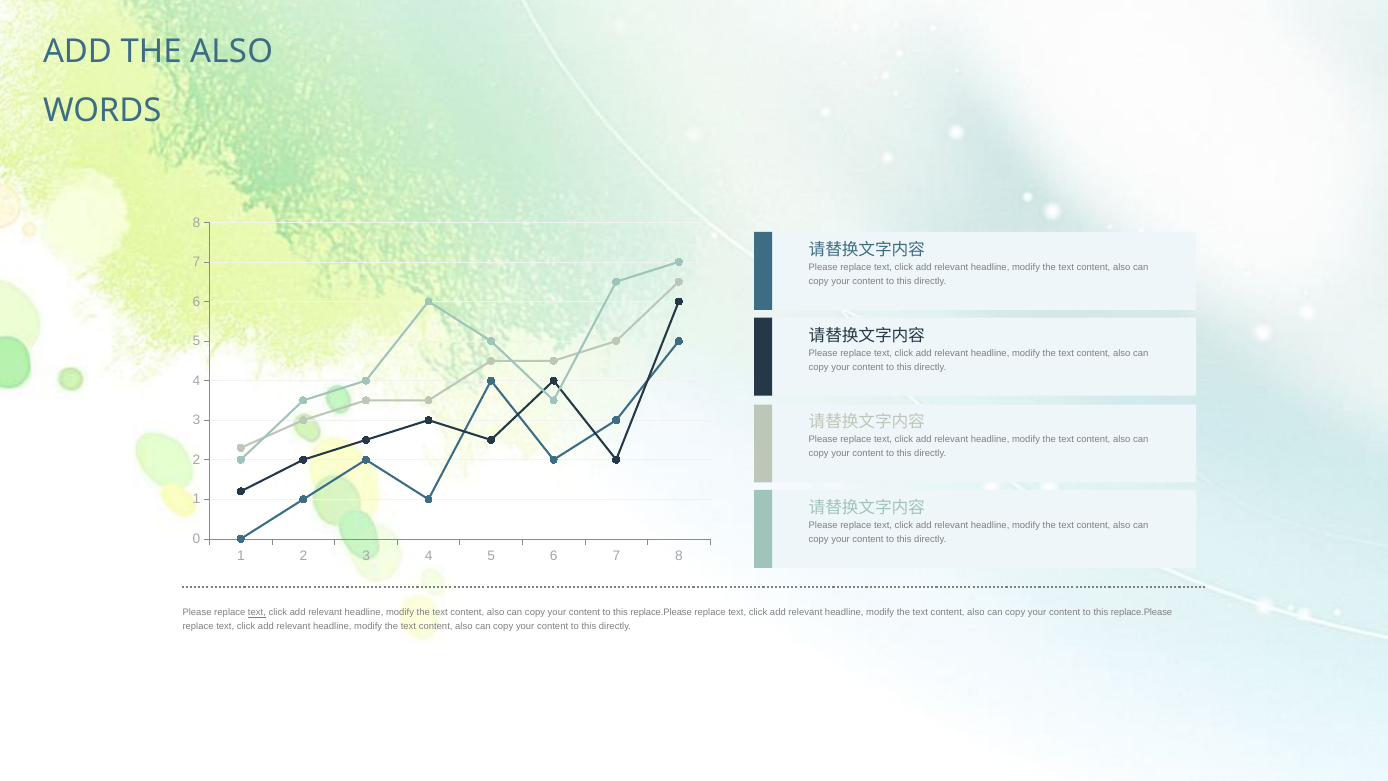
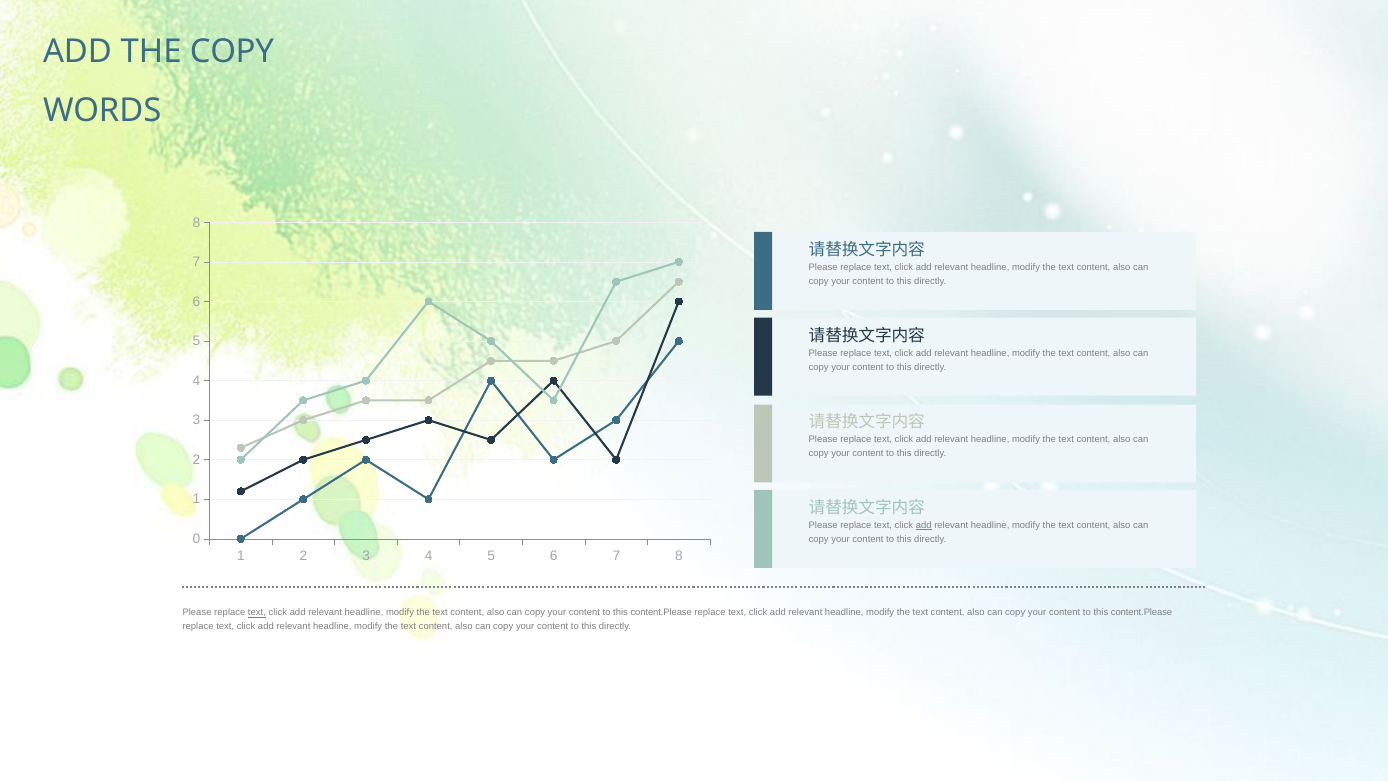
THE ALSO: ALSO -> COPY (232, 51)
add underline: none -> present (924, 525)
replace.Please: replace.Please -> content.Please (661, 613)
replace.Please: replace.Please -> content.Please (1142, 613)
